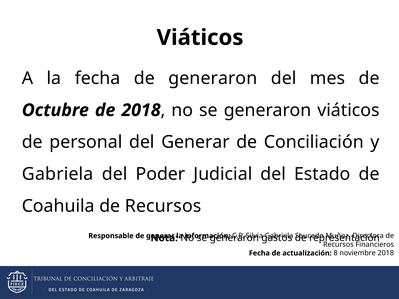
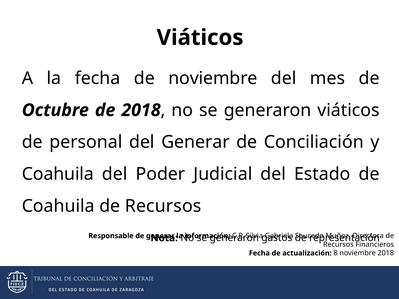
de generaron: generaron -> noviembre (213, 78)
Gabriela: Gabriela -> Coahuila (58, 174)
